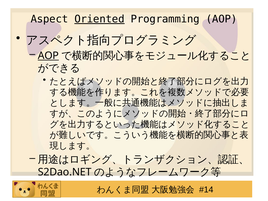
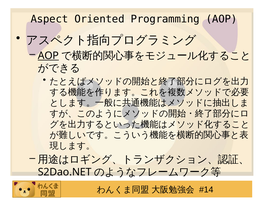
Oriented underline: present -> none (99, 19)
